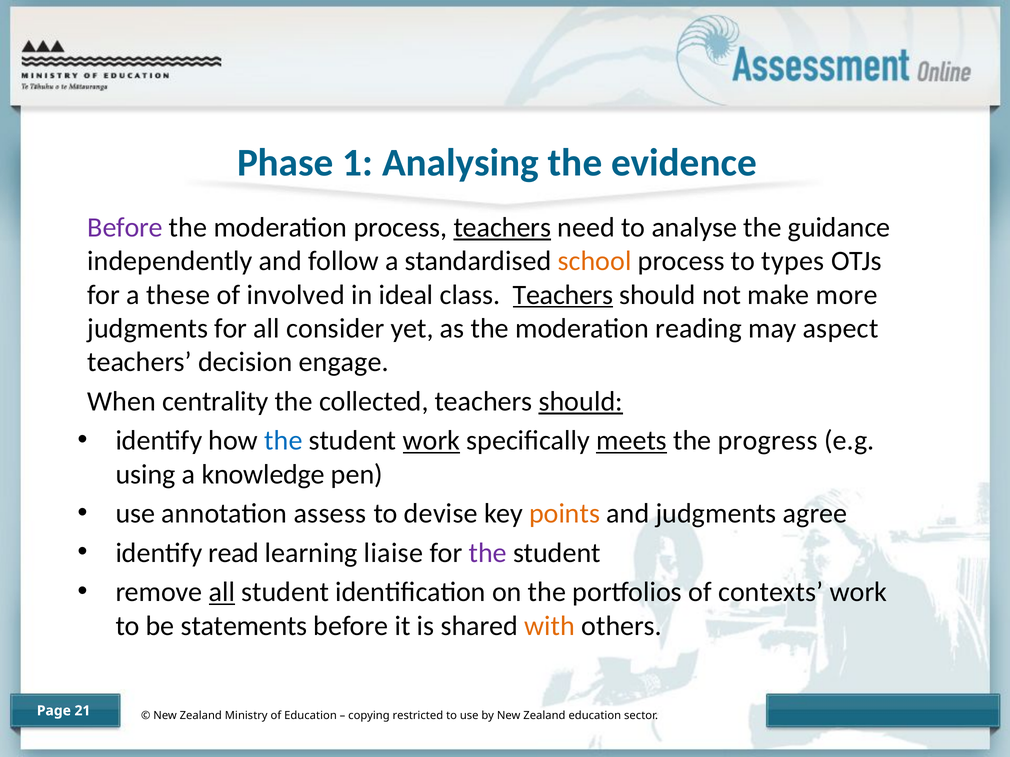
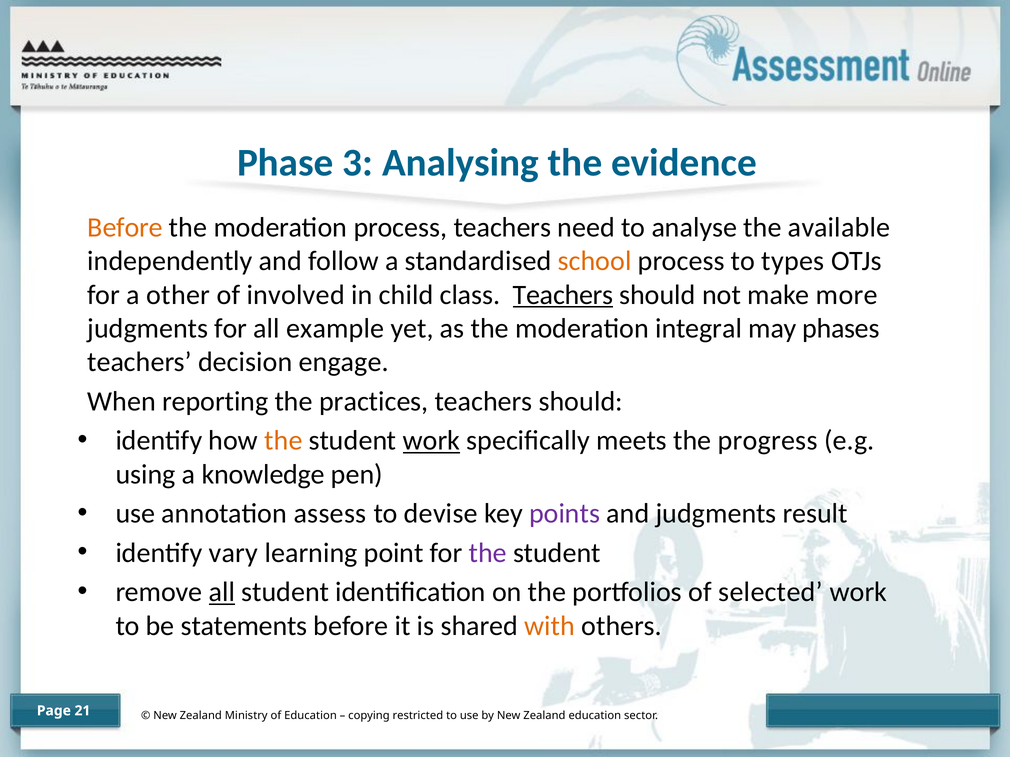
1: 1 -> 3 (358, 163)
Before colour: purple -> orange (125, 228)
teachers underline: present -> none (502, 228)
guidance: guidance -> available (839, 228)
these: these -> other (178, 295)
ideal: ideal -> child (406, 295)
consider: consider -> example (335, 329)
reading: reading -> integral (699, 329)
aspect: aspect -> phases (841, 329)
centrality: centrality -> reporting (215, 402)
collected: collected -> practices (374, 402)
should underline: present -> none (581, 402)
the colour: blue -> orange (283, 441)
meets underline: present -> none (632, 441)
points colour: orange -> purple (565, 514)
agree: agree -> result (815, 514)
read: read -> vary (233, 553)
liaise: liaise -> point (394, 553)
contexts: contexts -> selected (771, 592)
